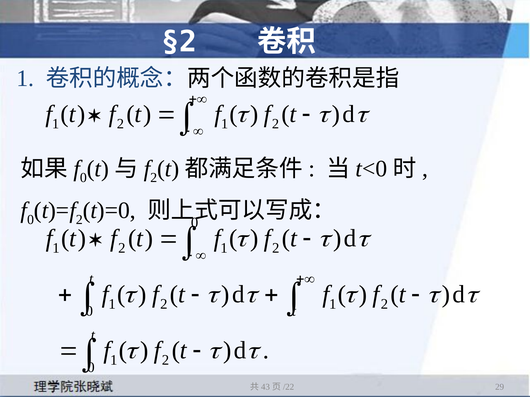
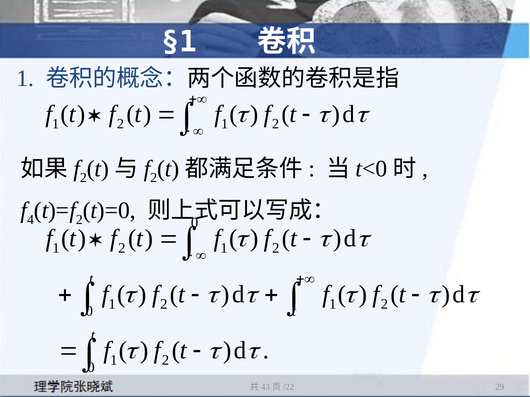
§2: §2 -> §1 (179, 42)
0: 0 -> 2 (83, 178)
0: 0 -> 4 (31, 220)
